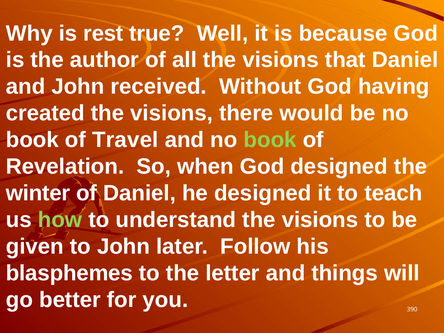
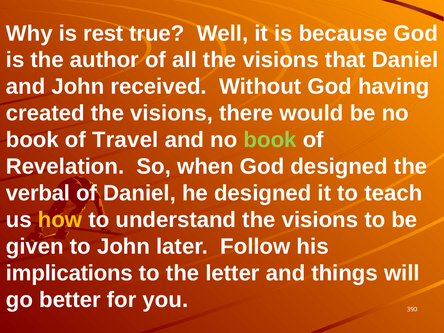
winter: winter -> verbal (38, 193)
how colour: light green -> yellow (60, 220)
blasphemes: blasphemes -> implications (69, 273)
